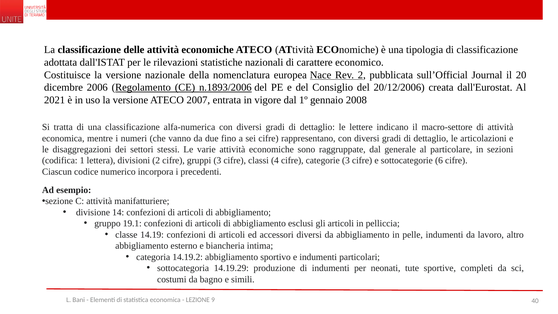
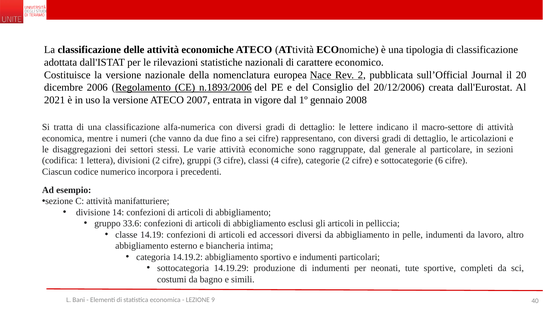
categorie 3: 3 -> 2 (346, 161)
19.1: 19.1 -> 33.6 (132, 223)
